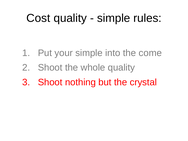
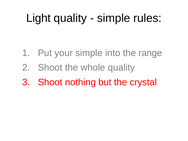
Cost: Cost -> Light (38, 18)
come: come -> range (150, 53)
